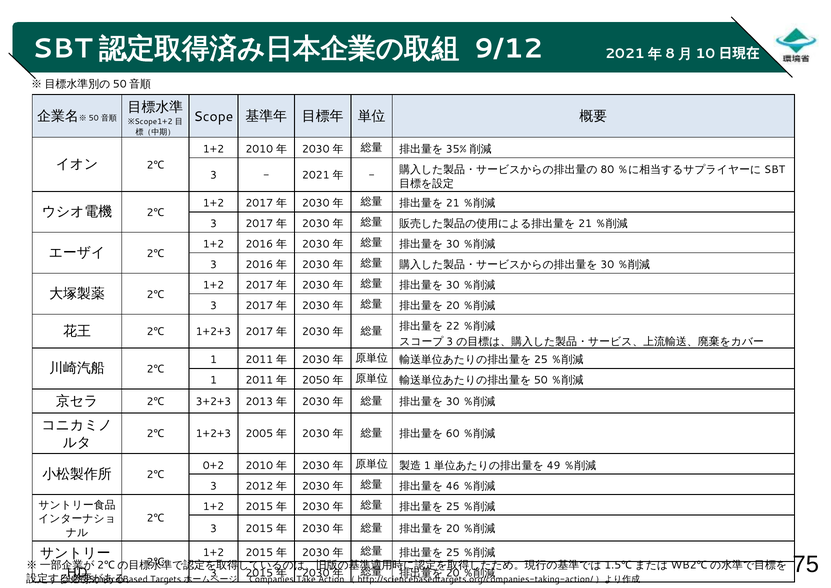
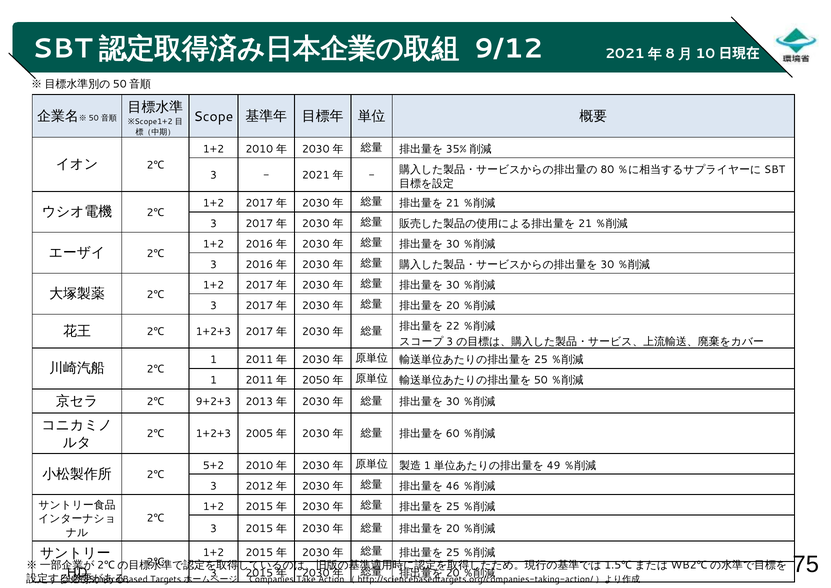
3+2+3: 3+2+3 -> 9+2+3 (213, 401)
0+2: 0+2 -> 5+2 (213, 465)
